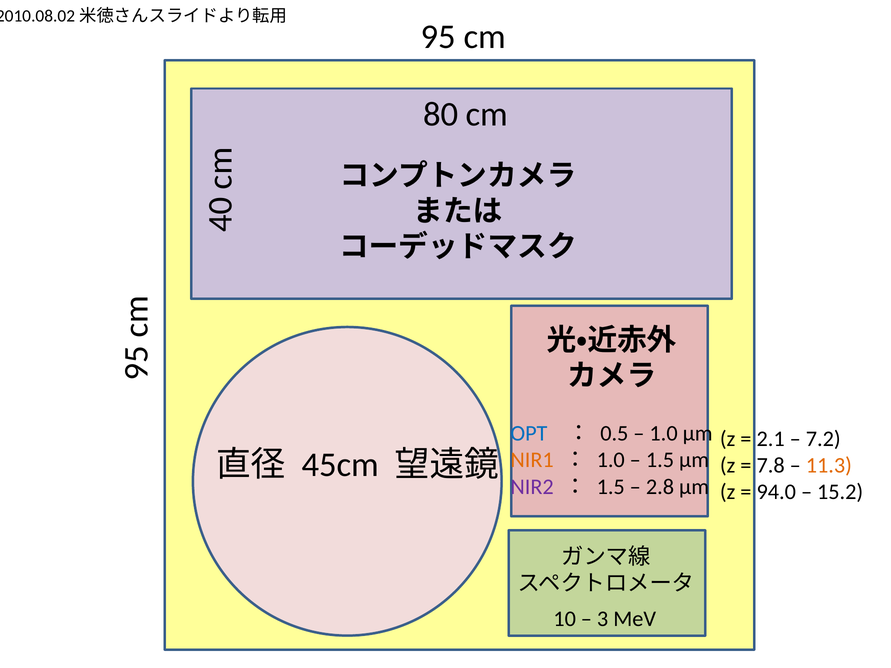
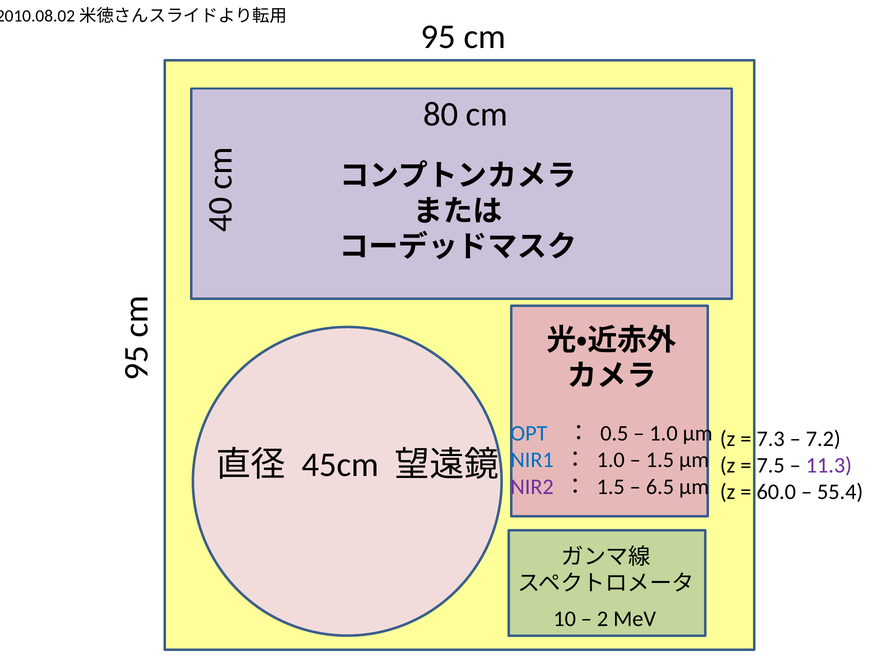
2.1: 2.1 -> 7.3 (771, 439)
NIR1 colour: orange -> blue (532, 460)
7.8: 7.8 -> 7.5 (771, 466)
11.3 colour: orange -> purple (829, 466)
2.8: 2.8 -> 6.5 (660, 487)
94.0: 94.0 -> 60.0 (776, 492)
15.2: 15.2 -> 55.4 (840, 492)
3: 3 -> 2 (603, 619)
